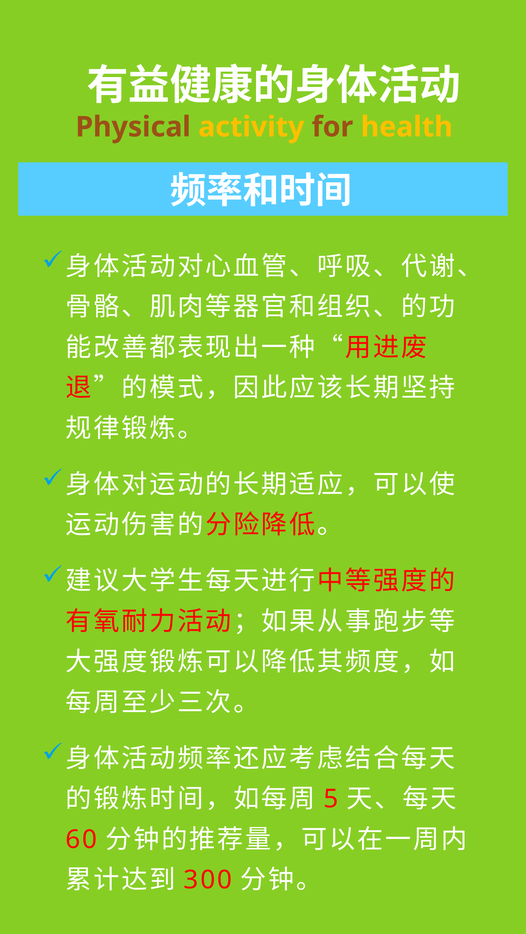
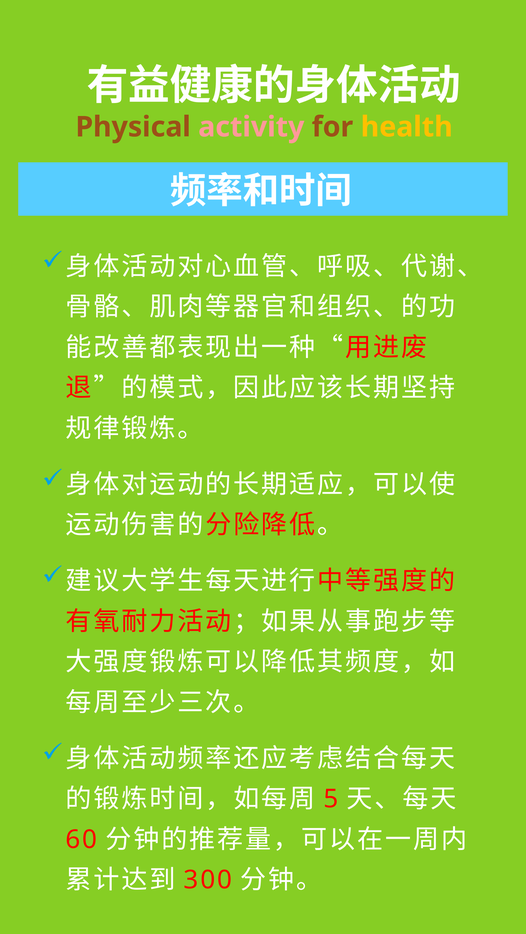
activity colour: yellow -> pink (251, 127)
